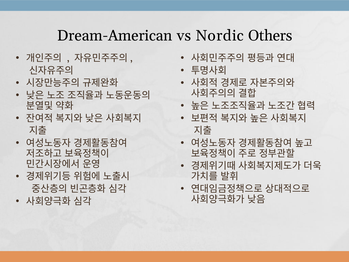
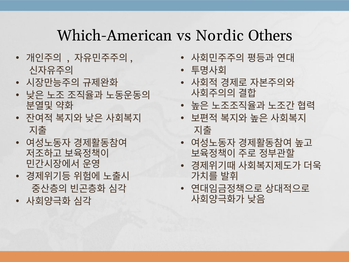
Dream-American: Dream-American -> Which-American (115, 36)
